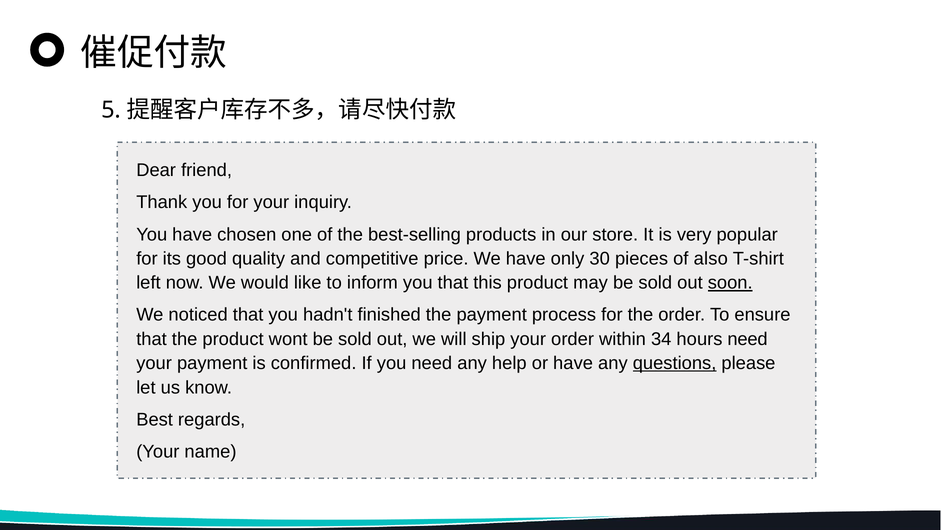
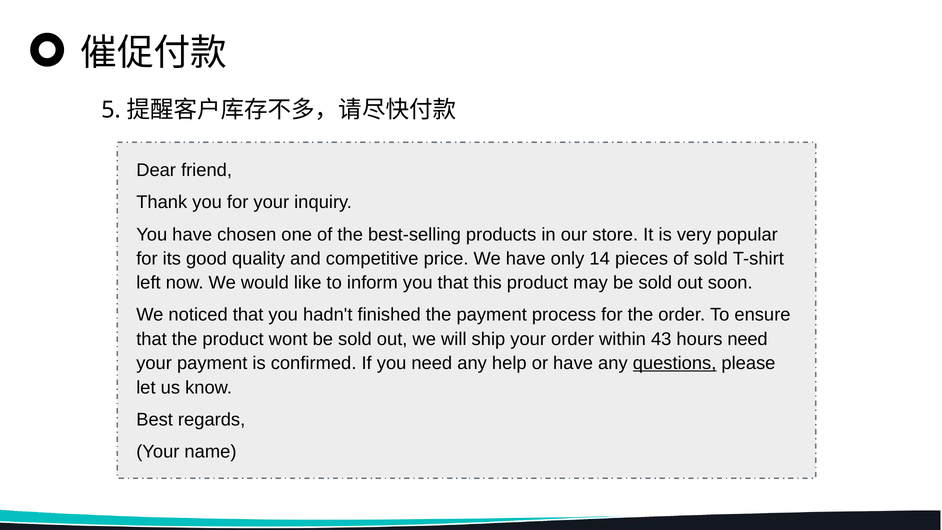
30: 30 -> 14 (600, 259)
of also: also -> sold (711, 259)
soon underline: present -> none (730, 283)
34: 34 -> 43 (661, 339)
